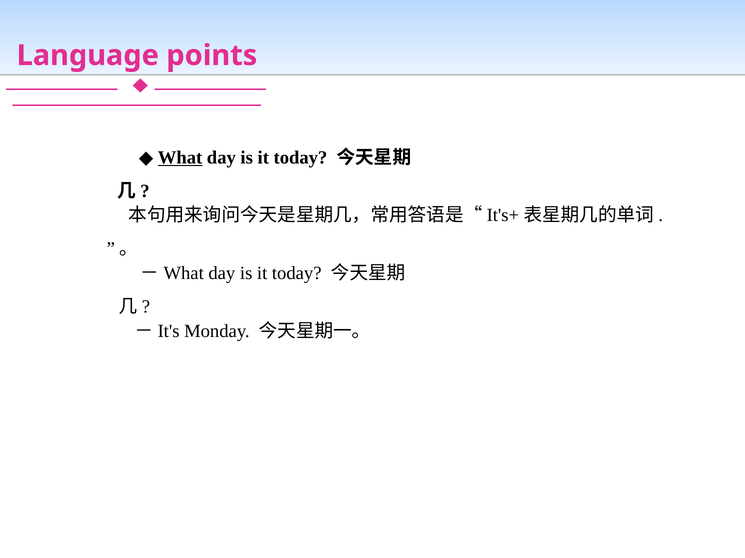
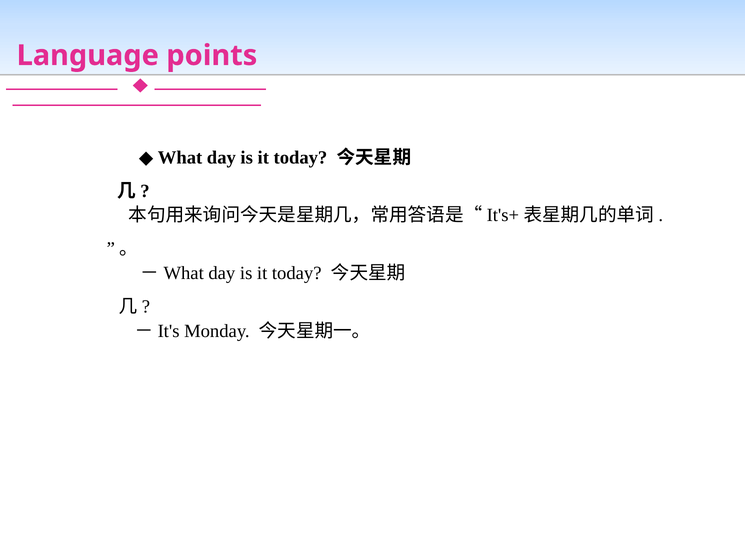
What underline: present -> none (180, 158)
